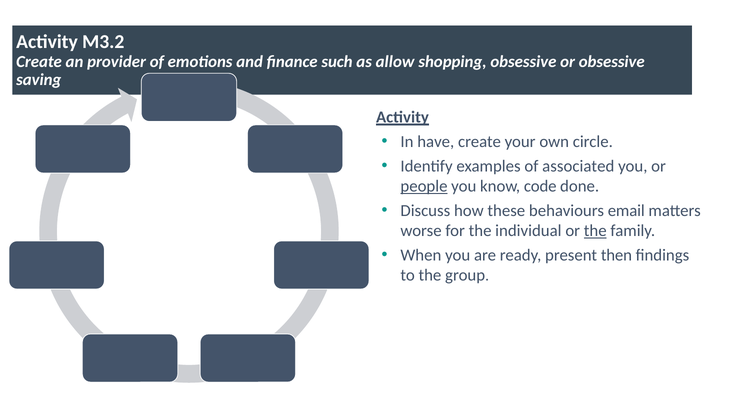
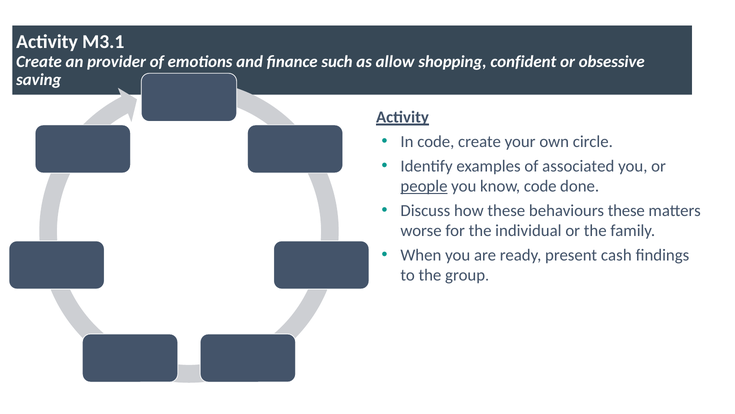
M3.2: M3.2 -> M3.1 (103, 42)
shopping obsessive: obsessive -> confident (523, 62)
In have: have -> code (436, 142)
behaviours email: email -> these (626, 210)
the underline: present -> none (595, 231)
then: then -> cash (616, 255)
